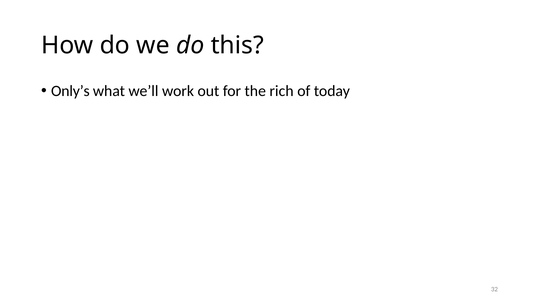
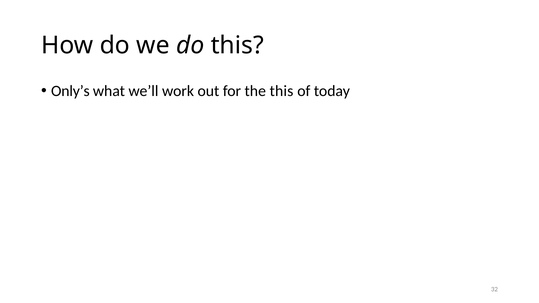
the rich: rich -> this (281, 91)
